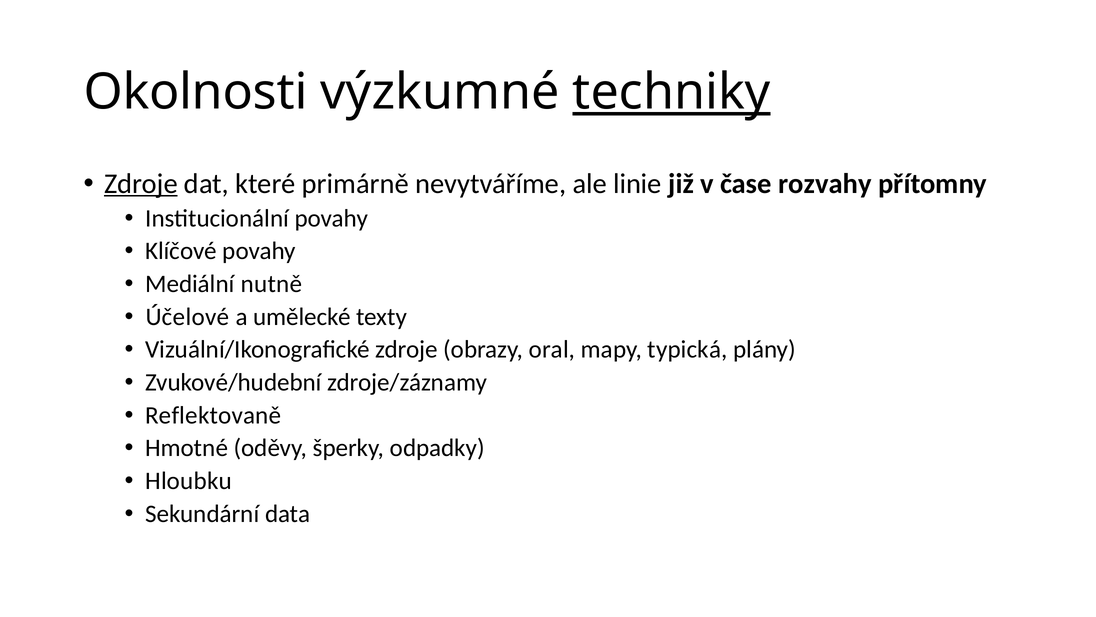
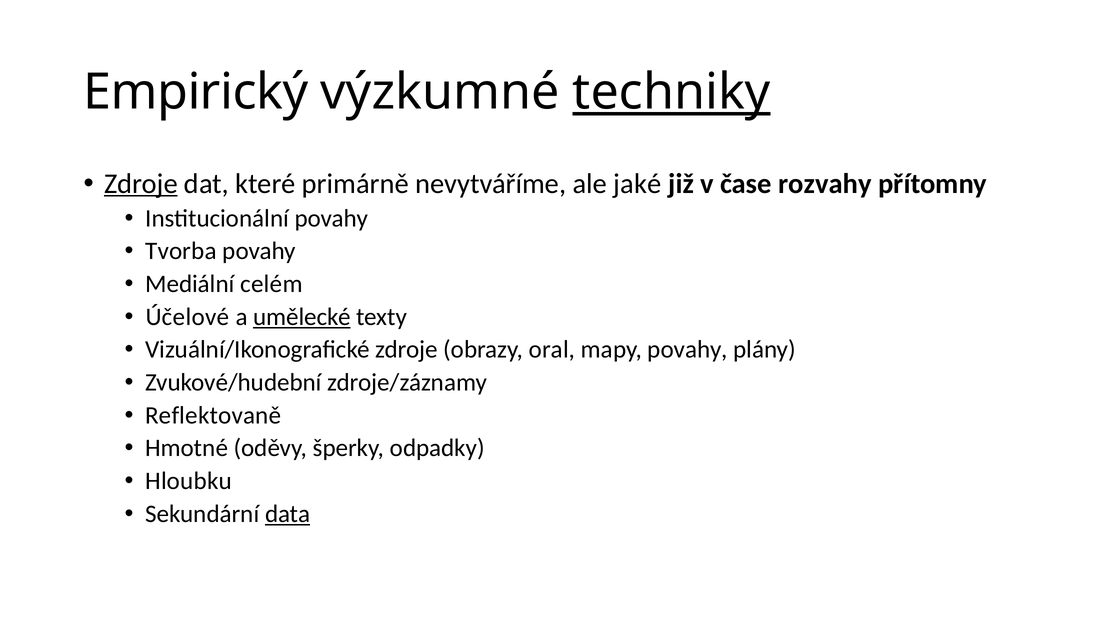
Okolnosti: Okolnosti -> Empirický (196, 92)
linie: linie -> jaké (637, 183)
Klíčové: Klíčové -> Tvorba (181, 251)
nutně: nutně -> celém (271, 284)
umělecké underline: none -> present (302, 317)
mapy typická: typická -> povahy (688, 349)
data underline: none -> present (288, 513)
